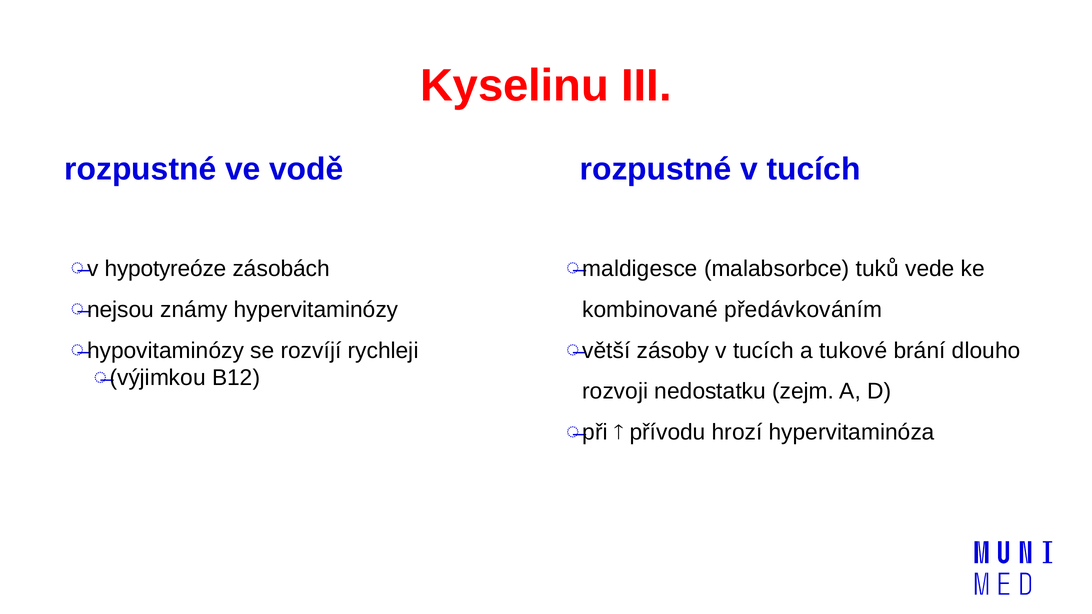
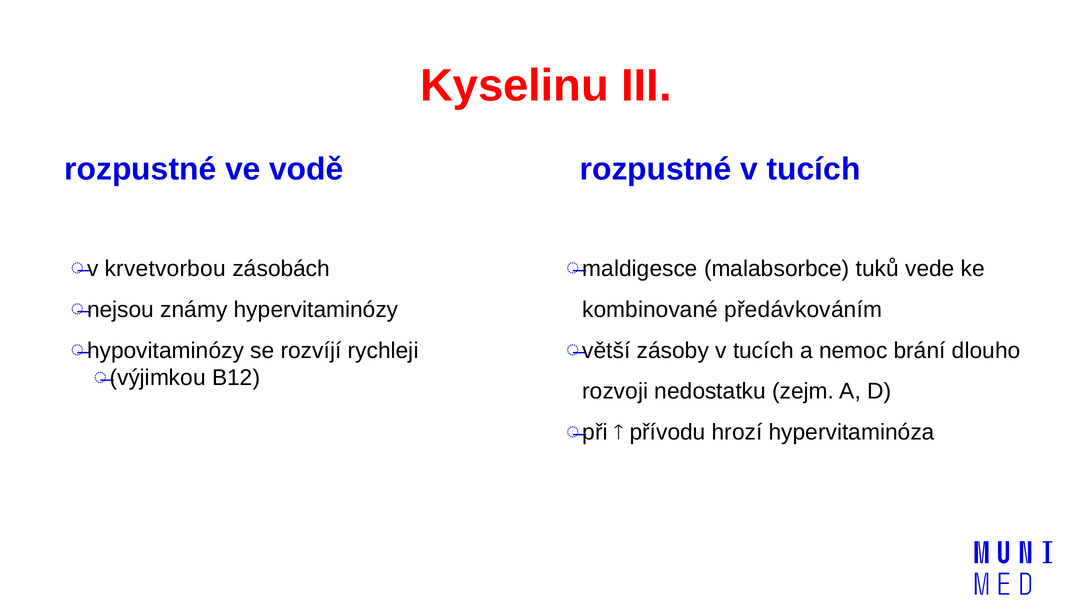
hypotyreóze: hypotyreóze -> krvetvorbou (165, 269)
tukové: tukové -> nemoc (853, 351)
